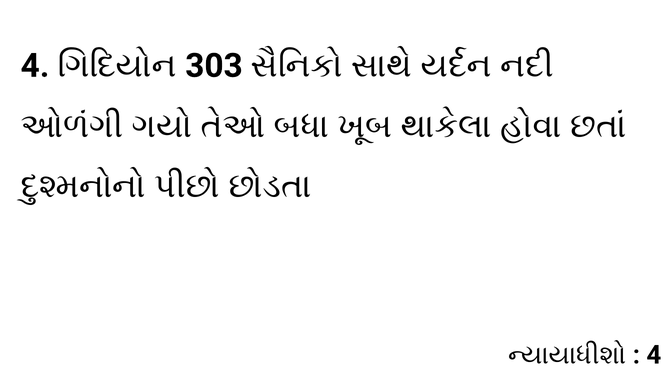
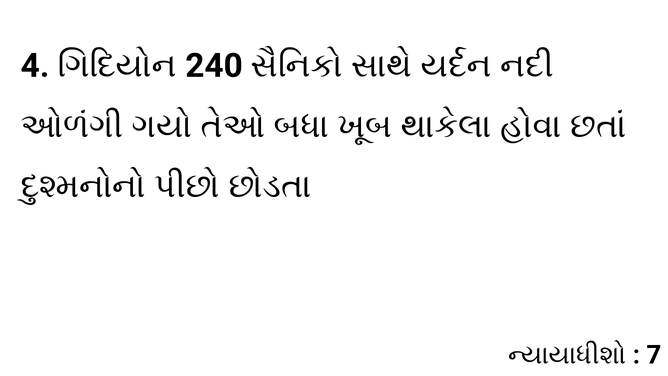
303: 303 -> 240 (214, 66)
4: 4 -> 7 (654, 355)
